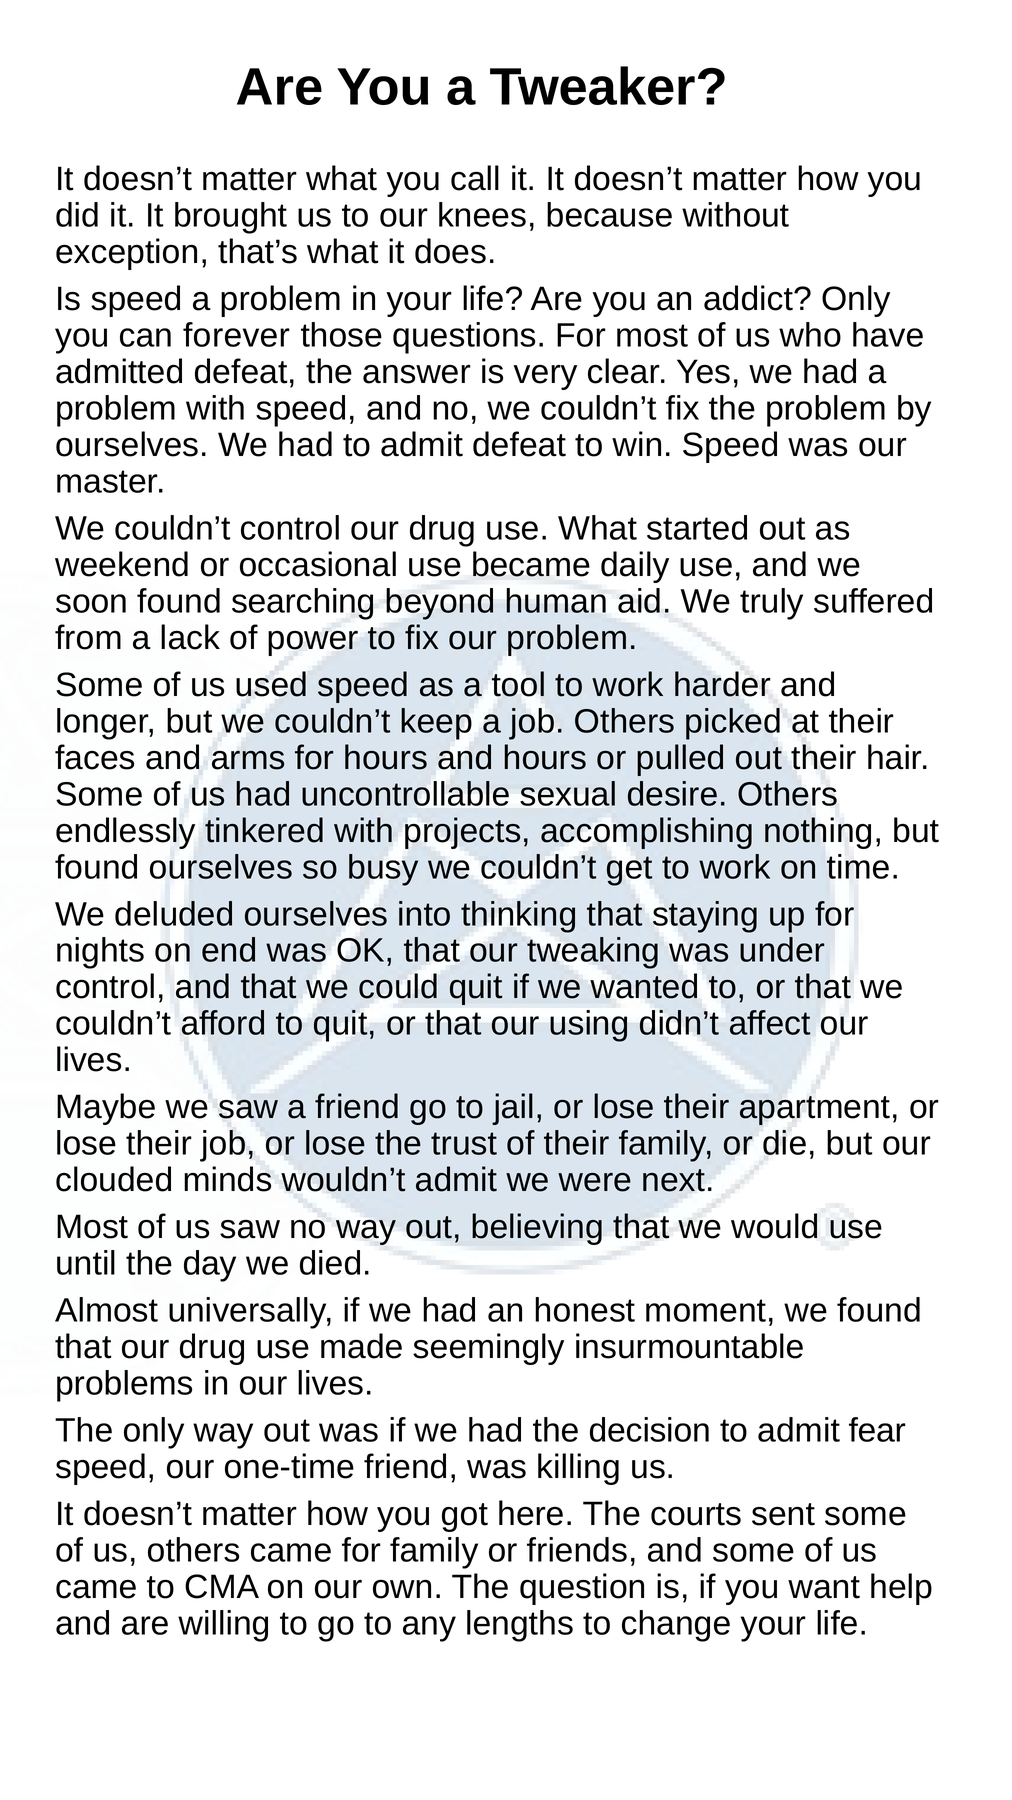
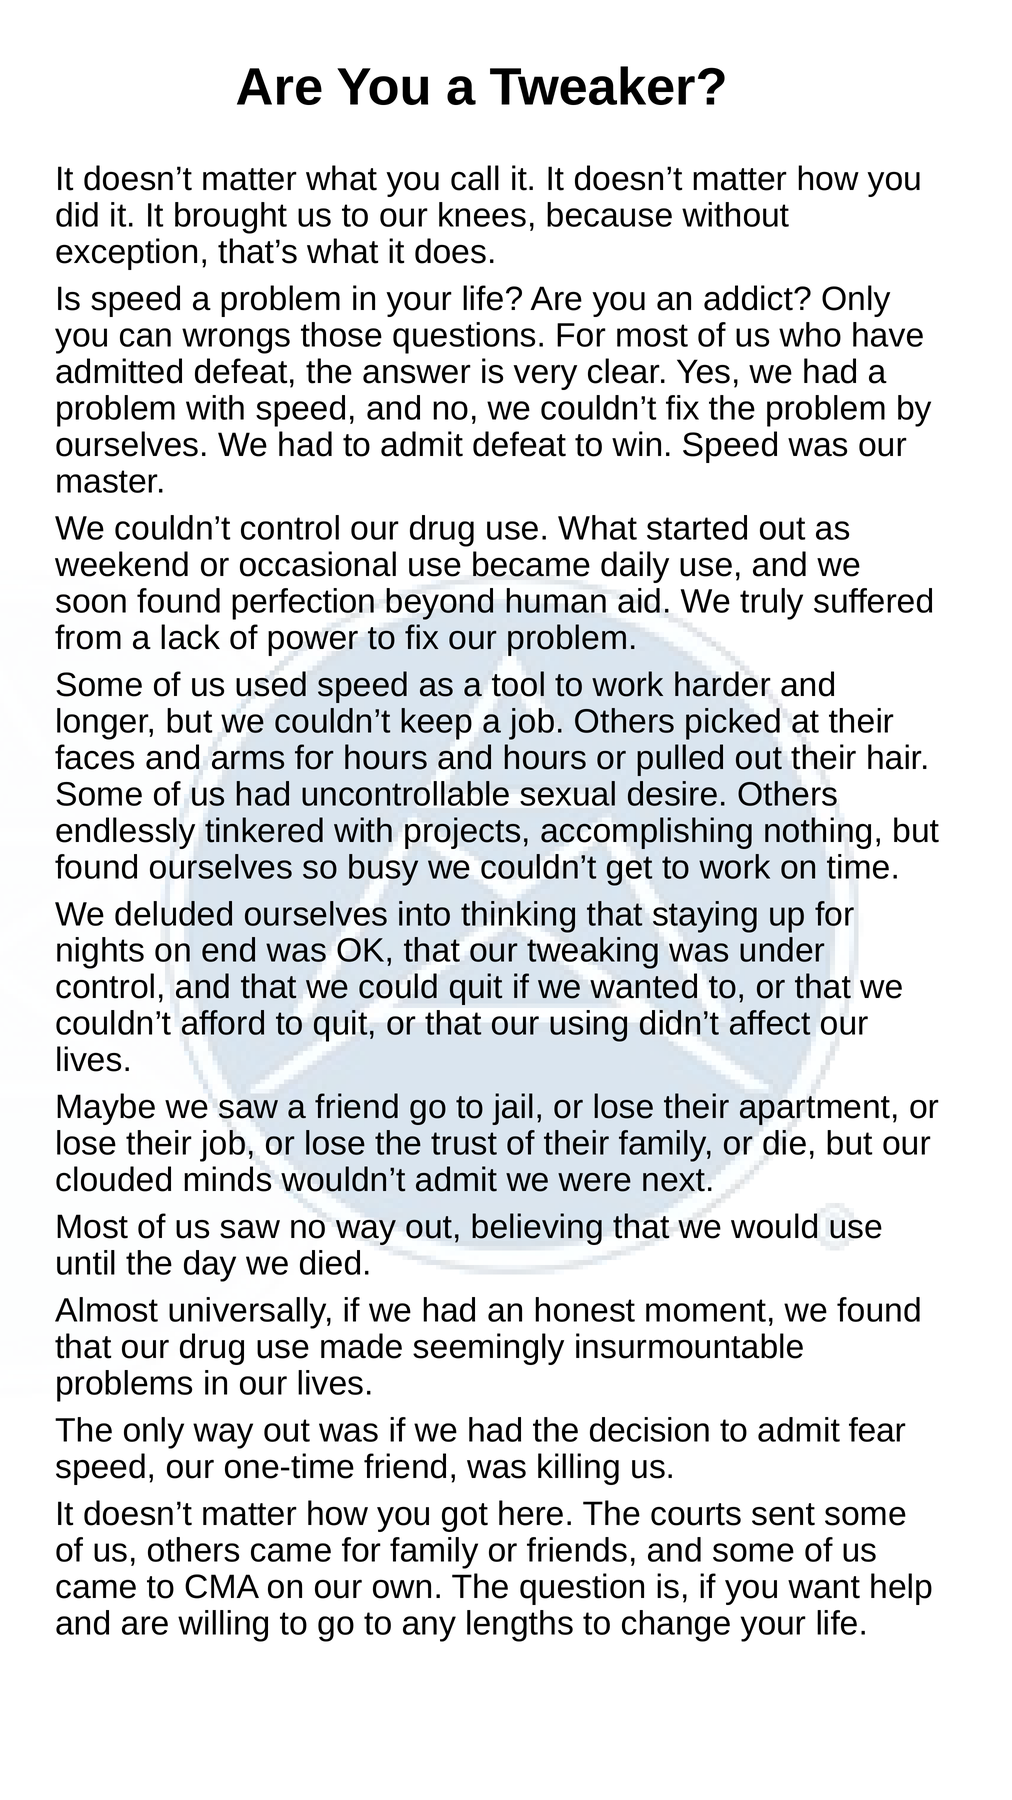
forever: forever -> wrongs (237, 336)
searching: searching -> perfection (303, 601)
